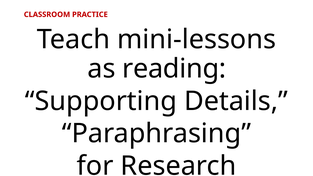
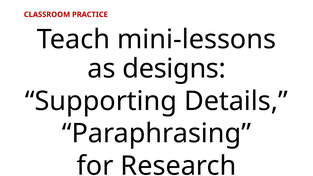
reading: reading -> designs (174, 69)
